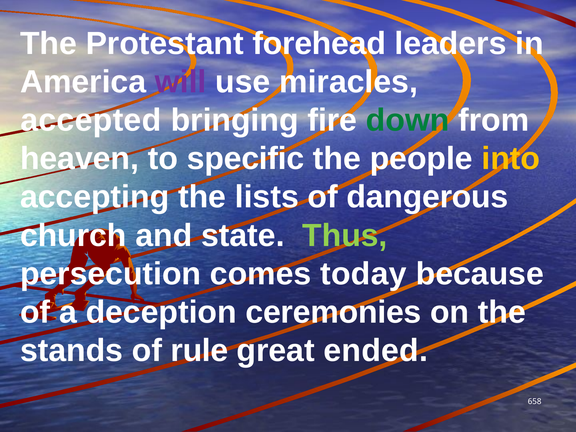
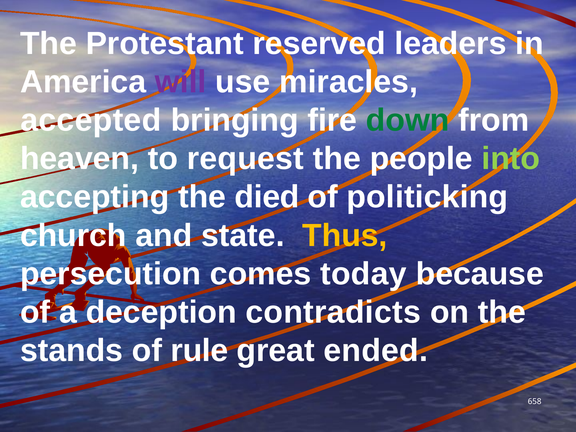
forehead: forehead -> reserved (319, 43)
specific: specific -> request (245, 159)
into colour: yellow -> light green (511, 159)
lists: lists -> died (267, 197)
dangerous: dangerous -> politicking (427, 197)
Thus colour: light green -> yellow (345, 235)
ceremonies: ceremonies -> contradicts (333, 312)
